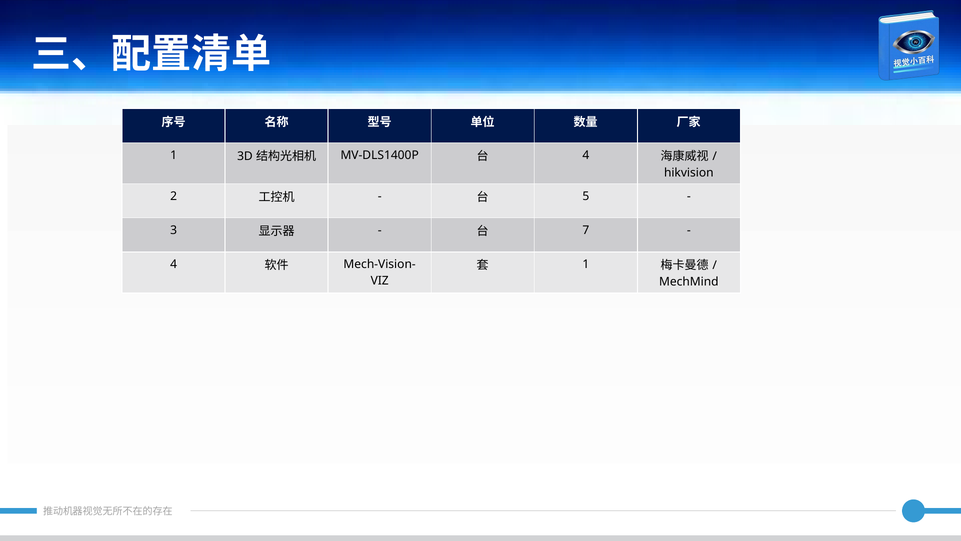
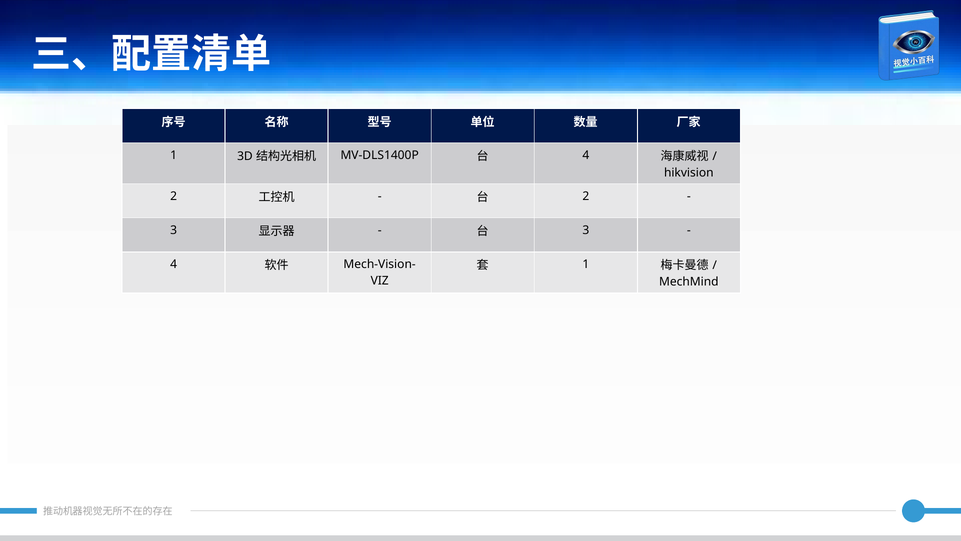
5: 5 -> 2 (586, 196)
7: 7 -> 3 (586, 230)
